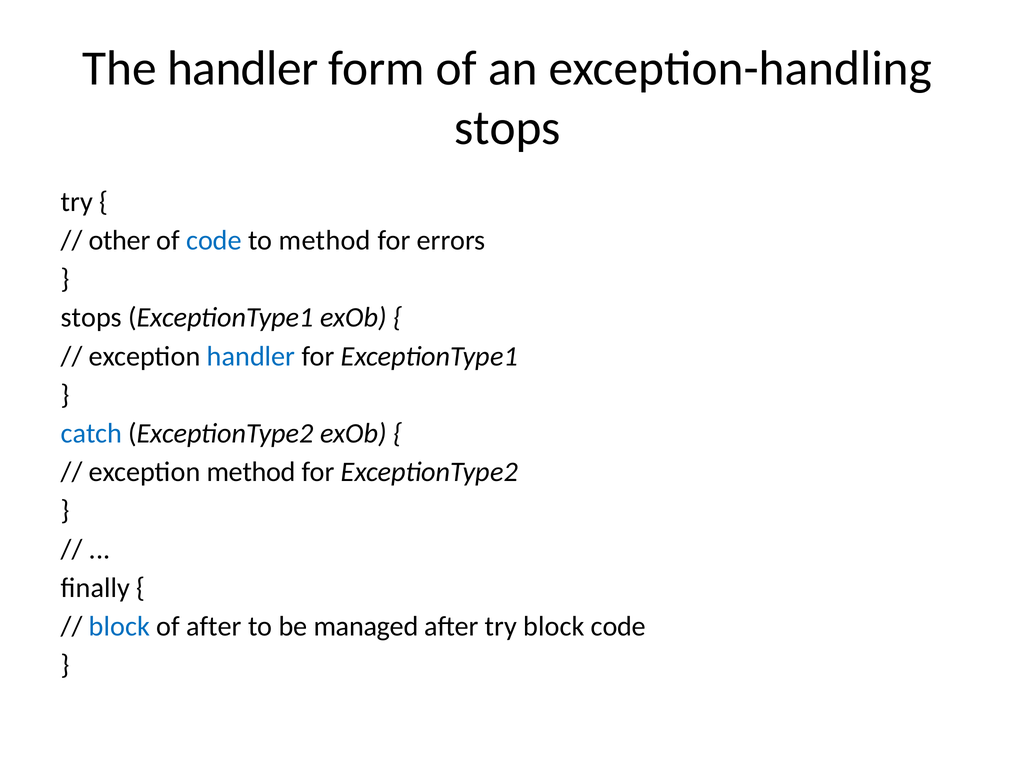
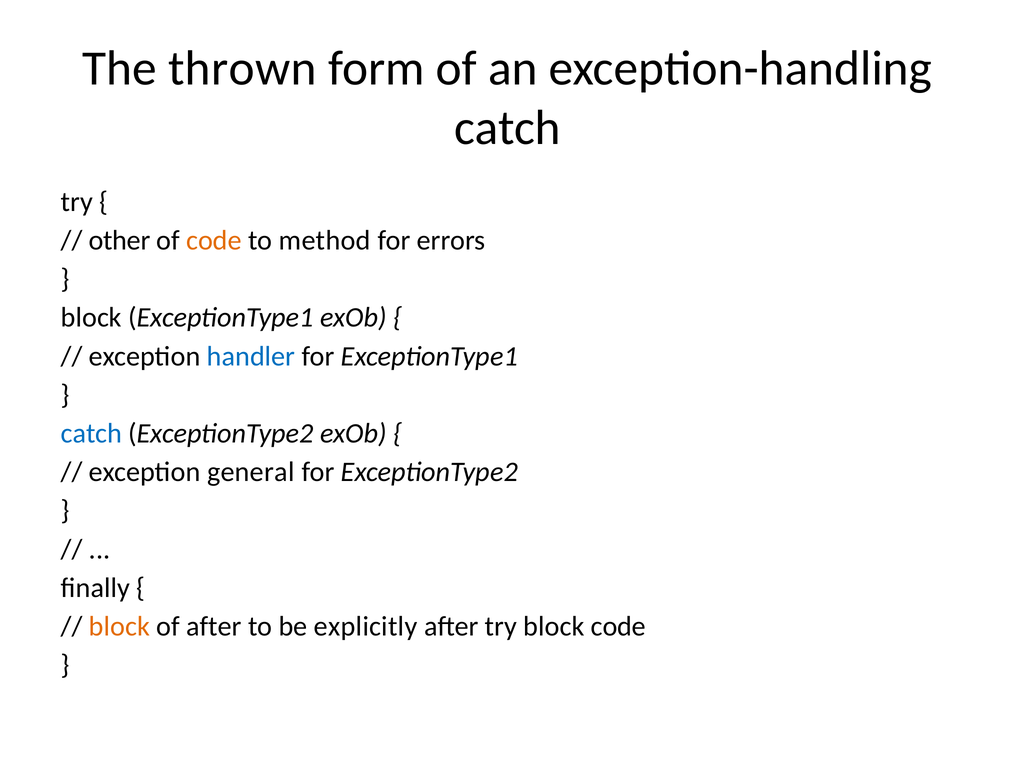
The handler: handler -> thrown (242, 69)
stops: stops -> catch (508, 128)
code colour: blue -> orange (214, 240)
stops: stops -> block (91, 317)
exception method: method -> general (251, 472)
block colour: blue -> orange (119, 626)
managed: managed -> explicitly (366, 626)
